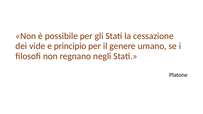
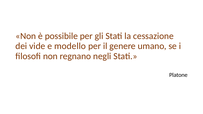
principio: principio -> modello (70, 46)
